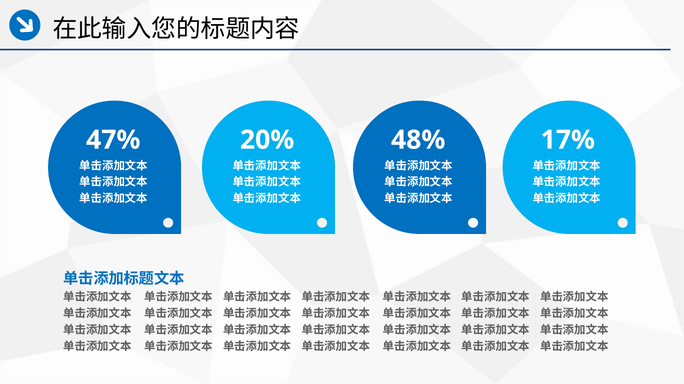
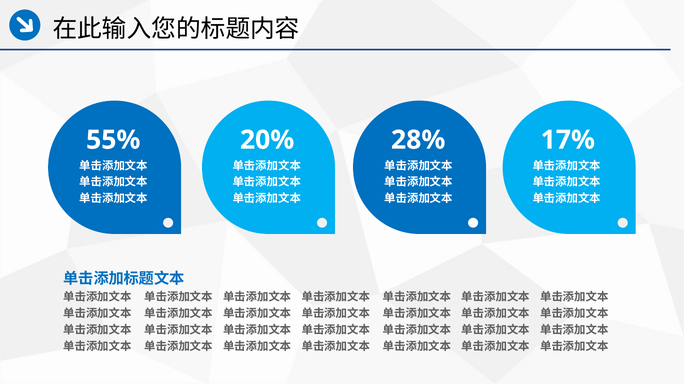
47%: 47% -> 55% (113, 140)
48%: 48% -> 28% (418, 140)
